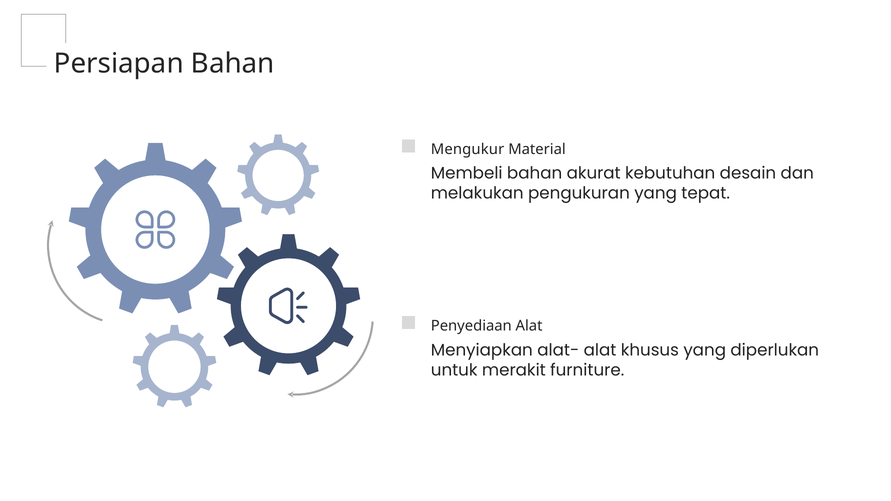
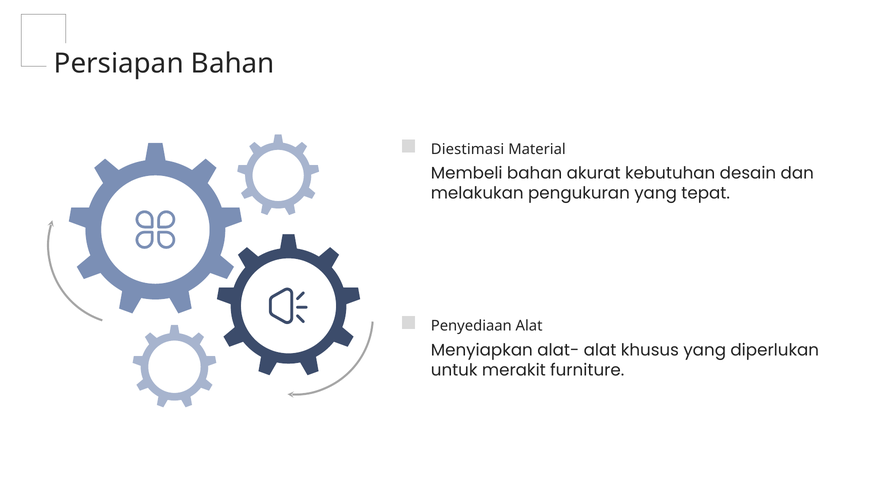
Mengukur: Mengukur -> Diestimasi (468, 149)
